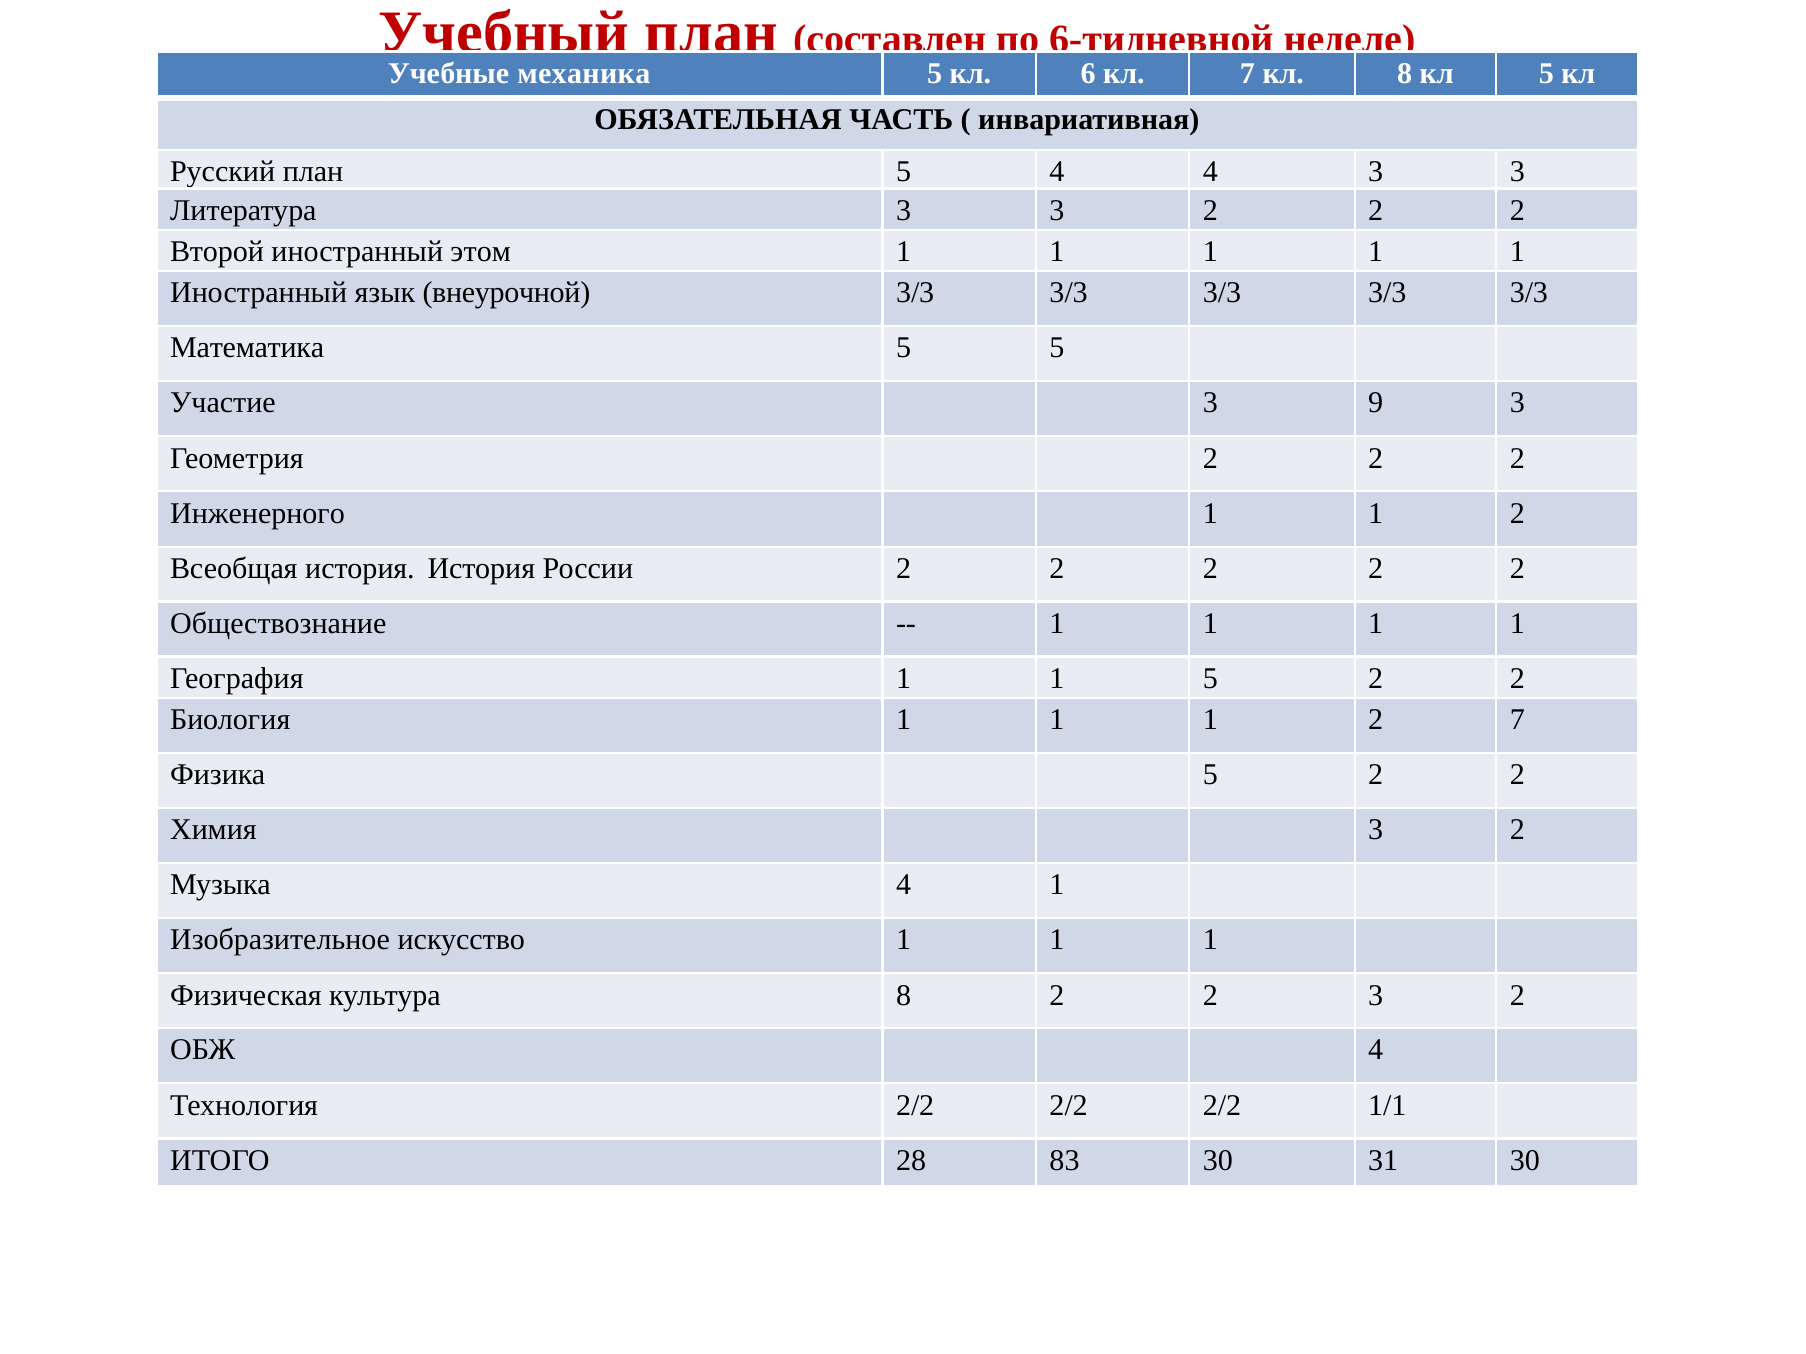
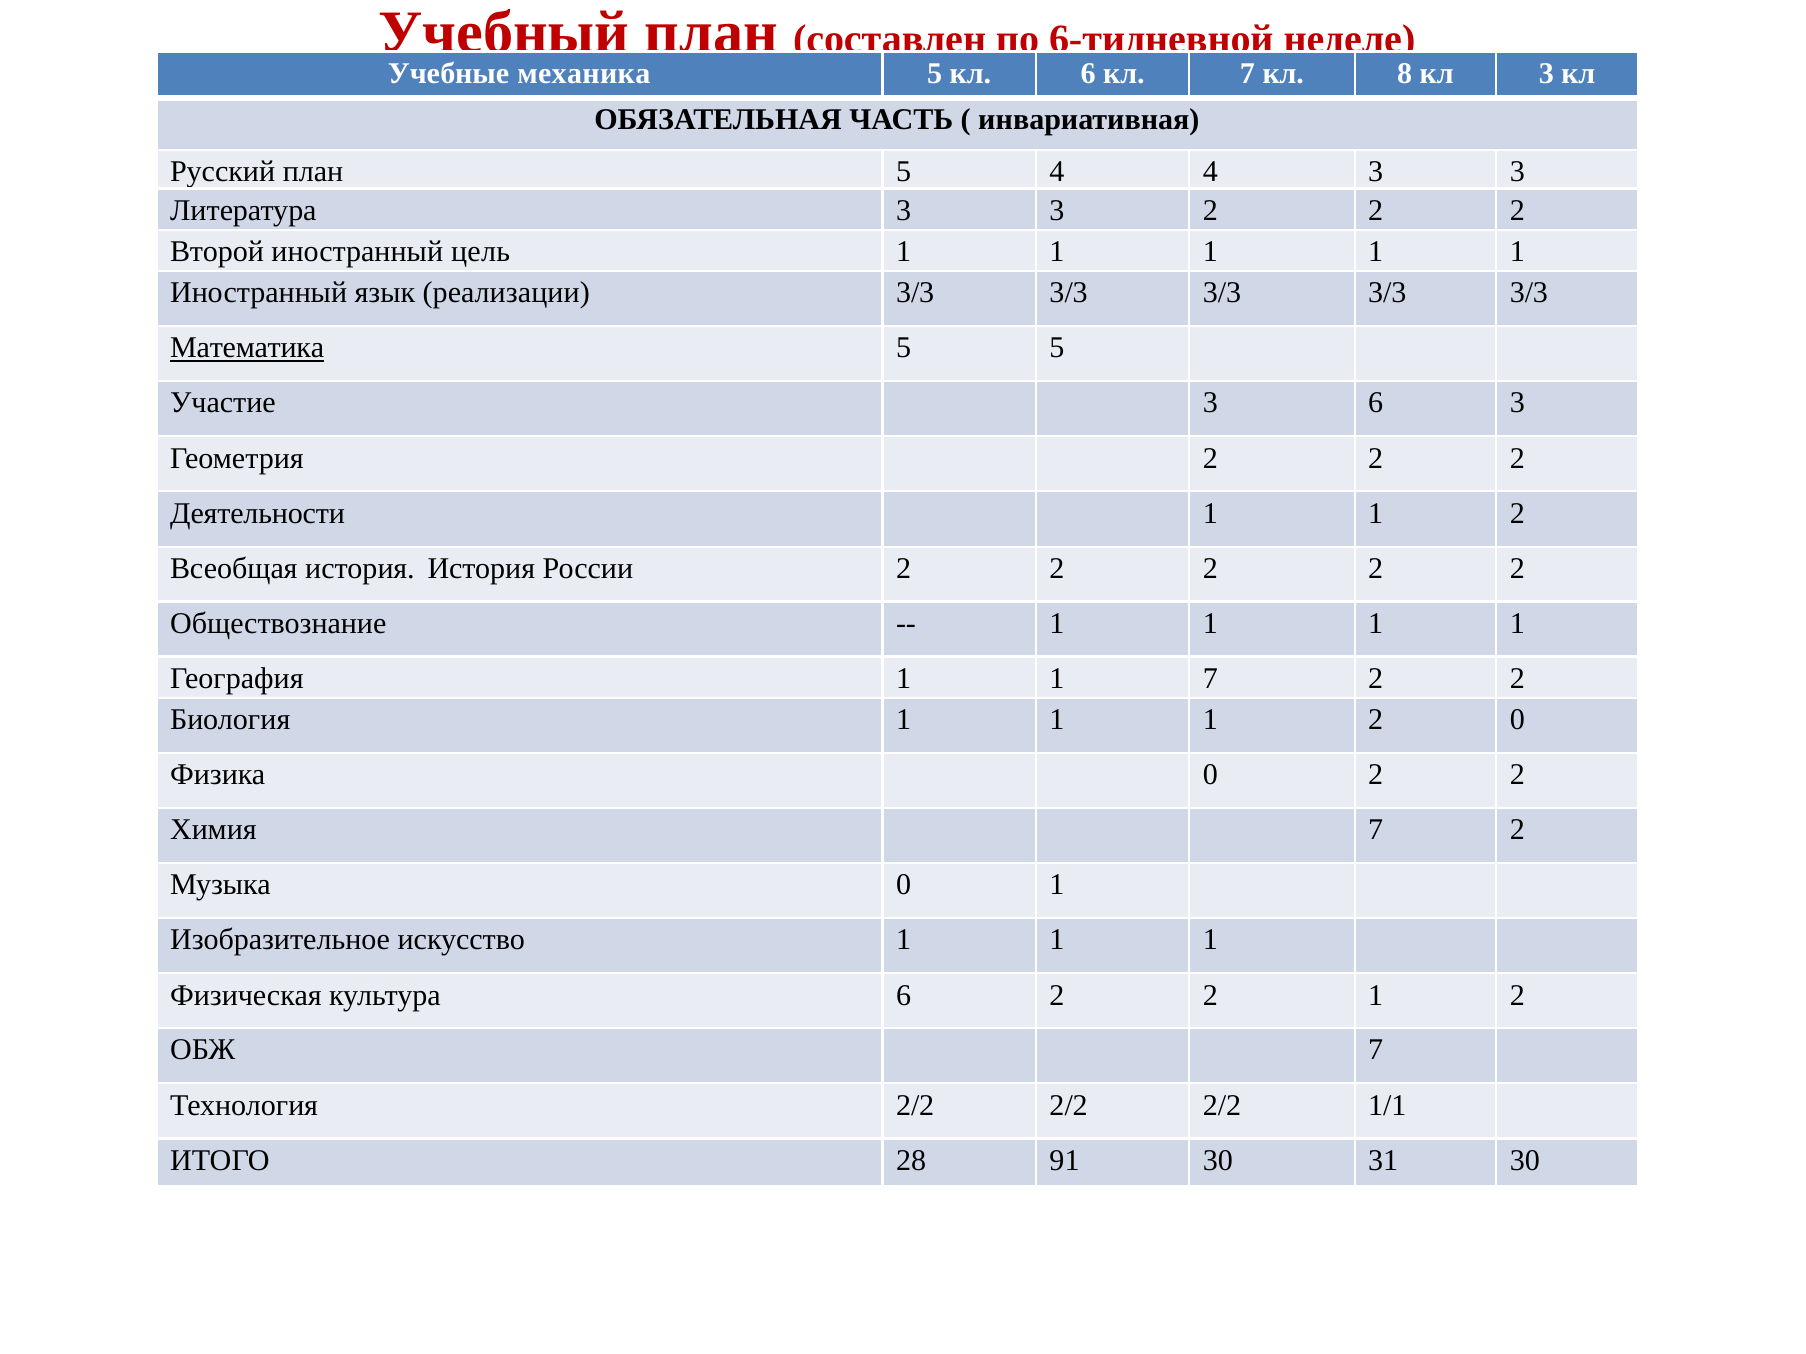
кл 5: 5 -> 3 (1546, 73)
этом: этом -> цель (481, 252)
внеурочной: внеурочной -> реализации (506, 293)
Математика underline: none -> present (247, 348)
3 9: 9 -> 6 (1376, 403)
Инженерного: Инженерного -> Деятельности (258, 513)
1 5: 5 -> 7 (1210, 679)
2 7: 7 -> 0 (1517, 720)
Физика 5: 5 -> 0 (1210, 775)
Химия 3: 3 -> 7 (1376, 830)
Музыка 4: 4 -> 0 (904, 885)
культура 8: 8 -> 6 (904, 995)
2 3: 3 -> 1 (1376, 995)
ОБЖ 4: 4 -> 7 (1376, 1050)
83: 83 -> 91 (1065, 1161)
